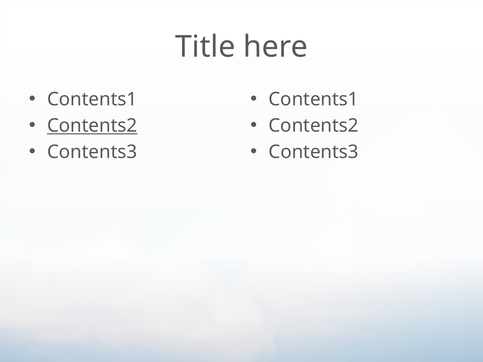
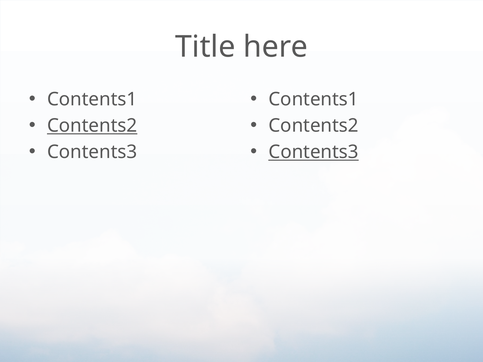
Contents3 underline: none -> present (314, 152)
